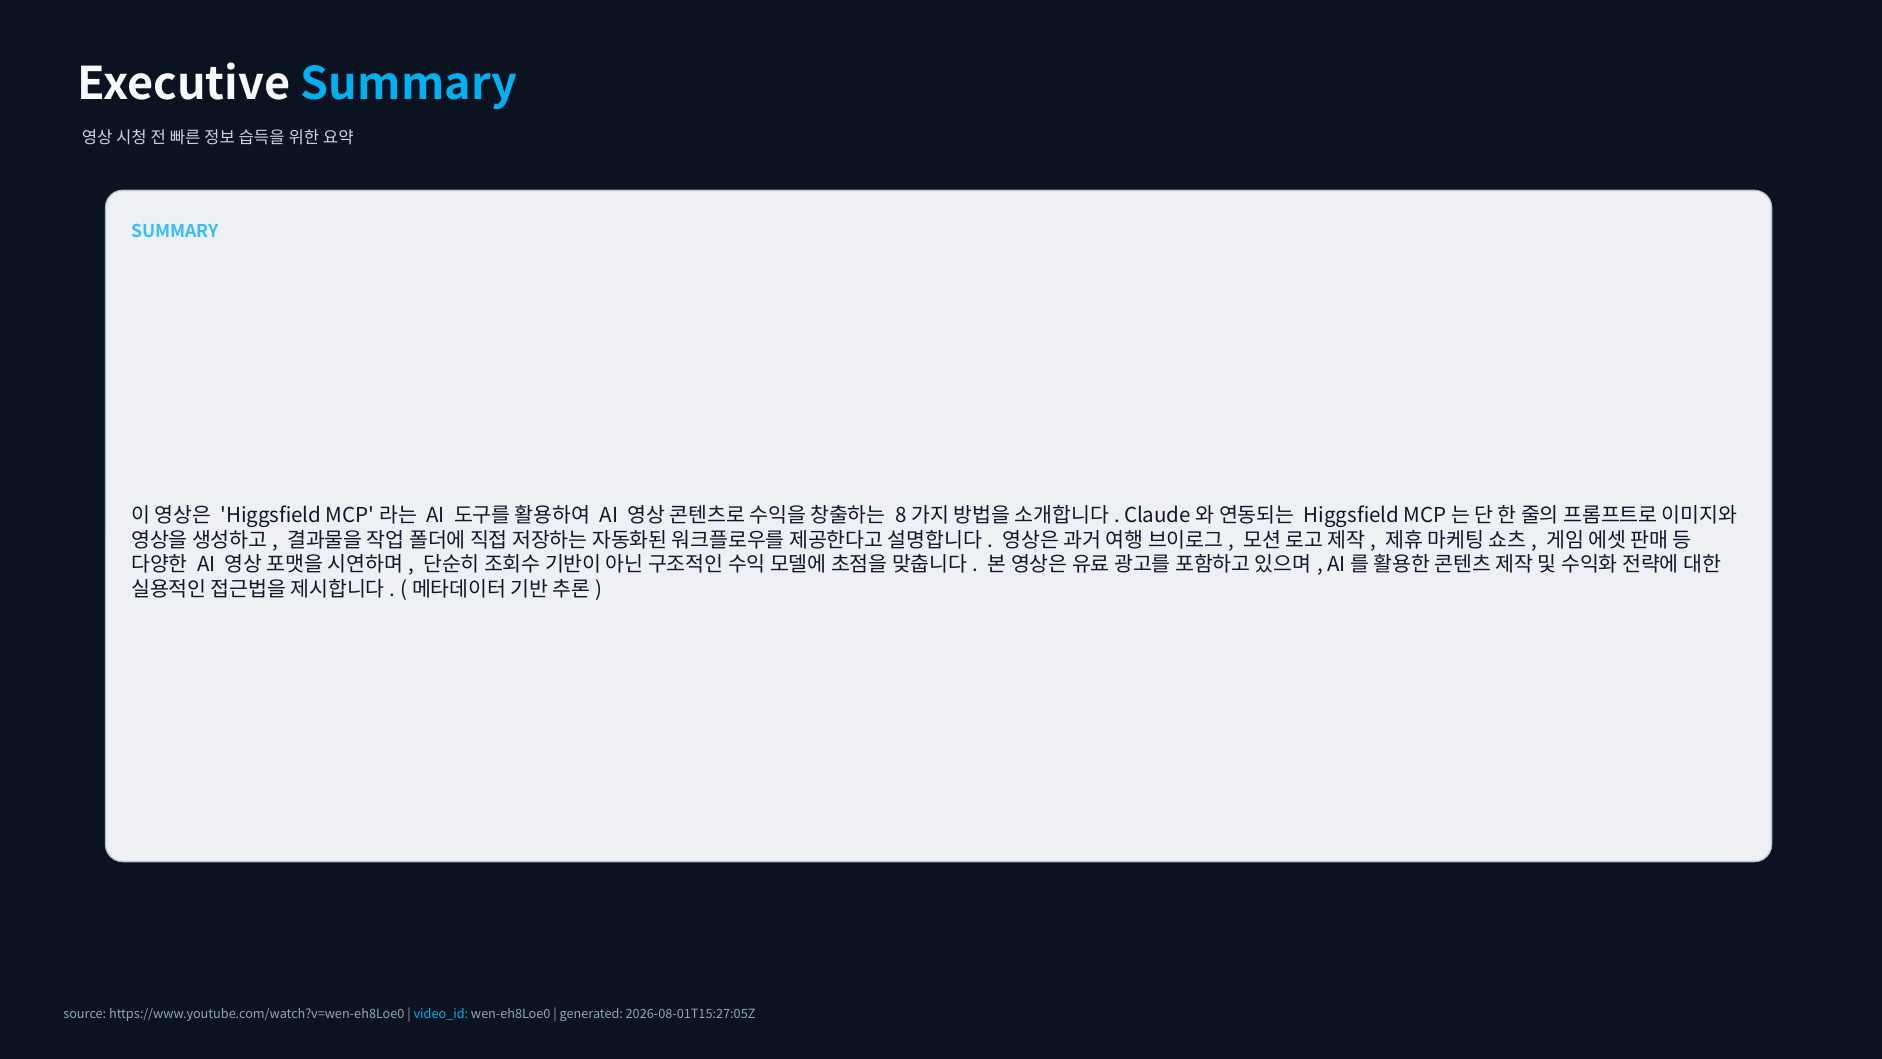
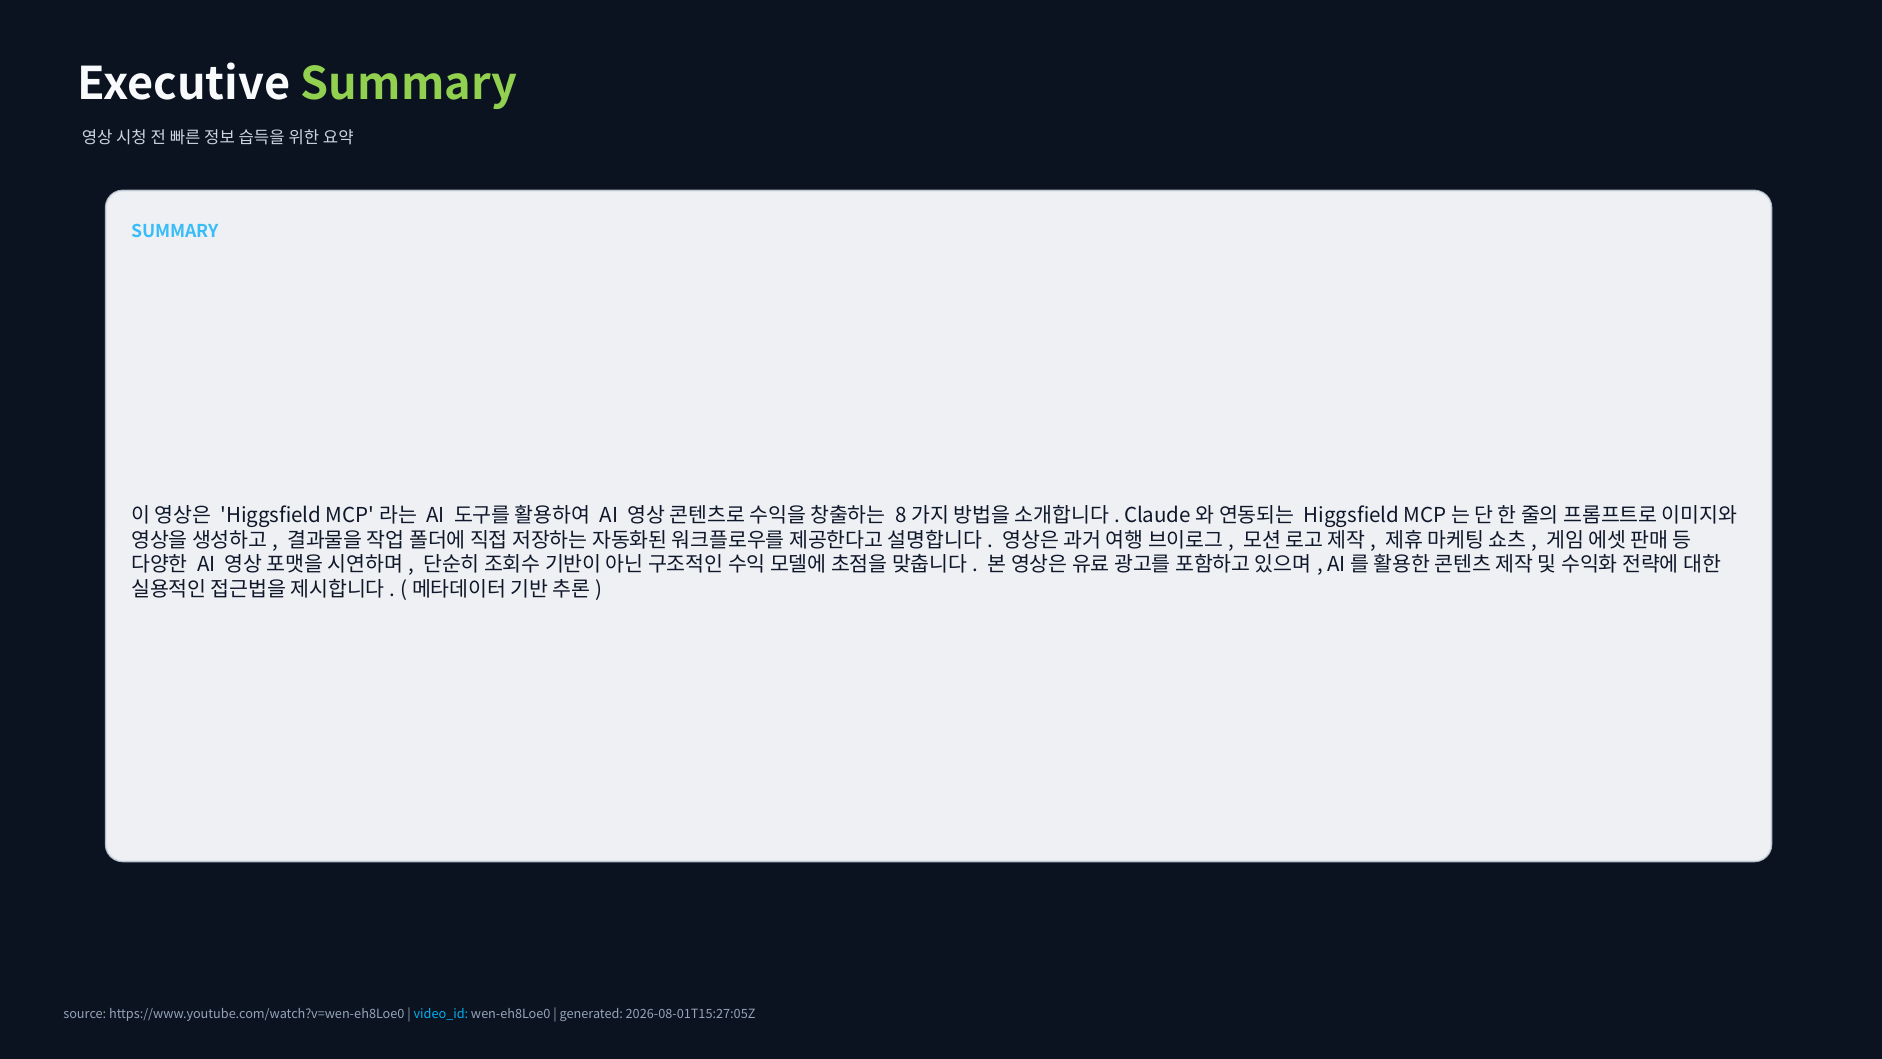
Summary colour: light blue -> light green (409, 84)
